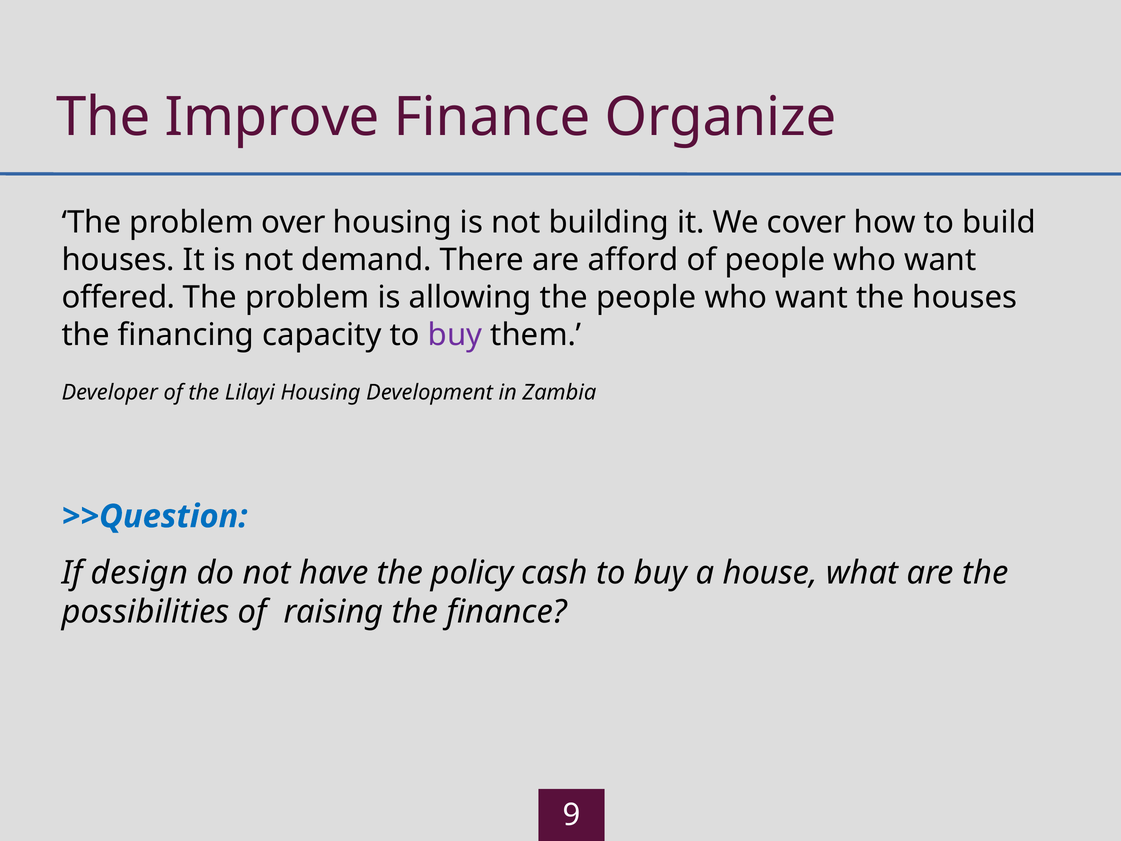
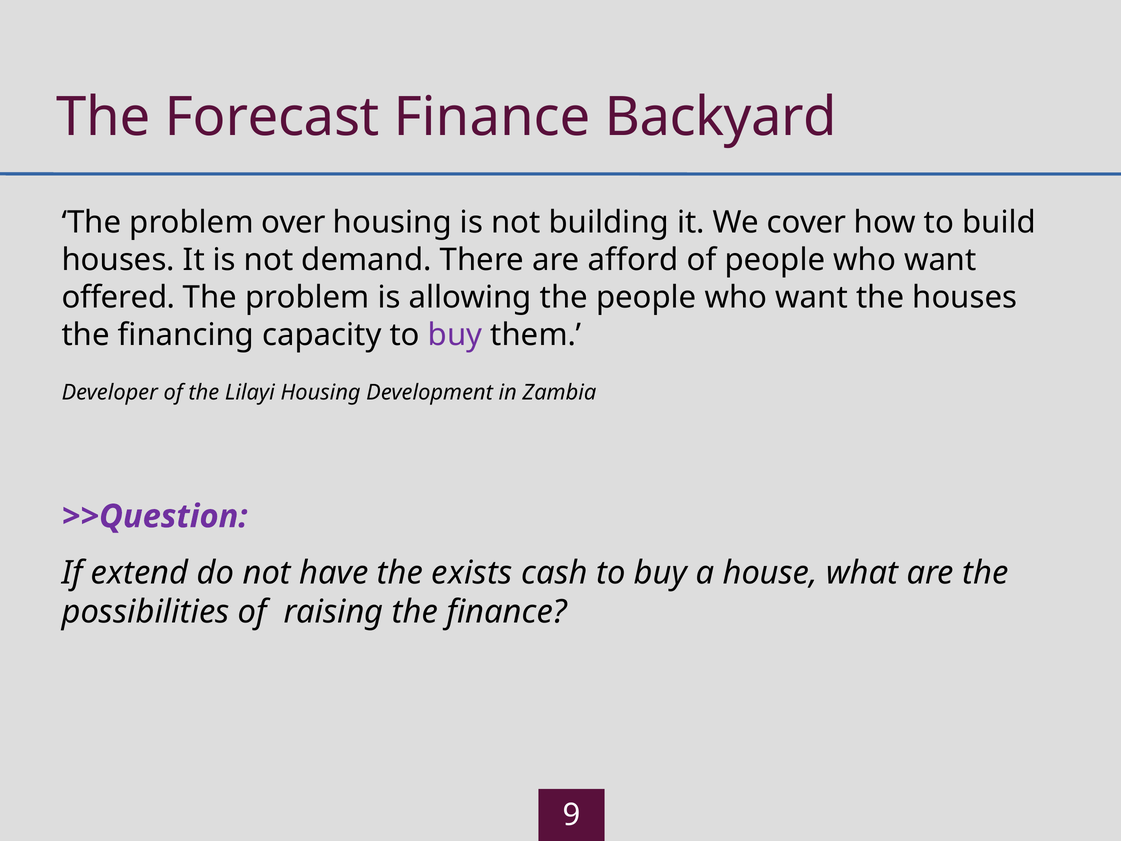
Improve: Improve -> Forecast (272, 117)
Organize: Organize -> Backyard (721, 117)
>>Question colour: blue -> purple (155, 516)
design: design -> extend (140, 573)
policy: policy -> exists (472, 573)
